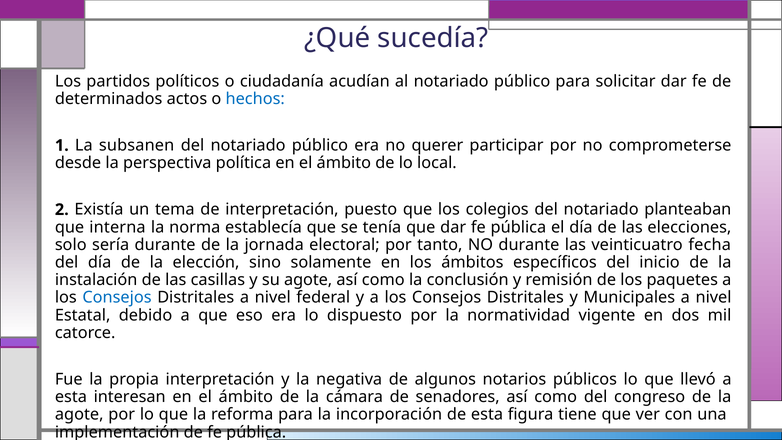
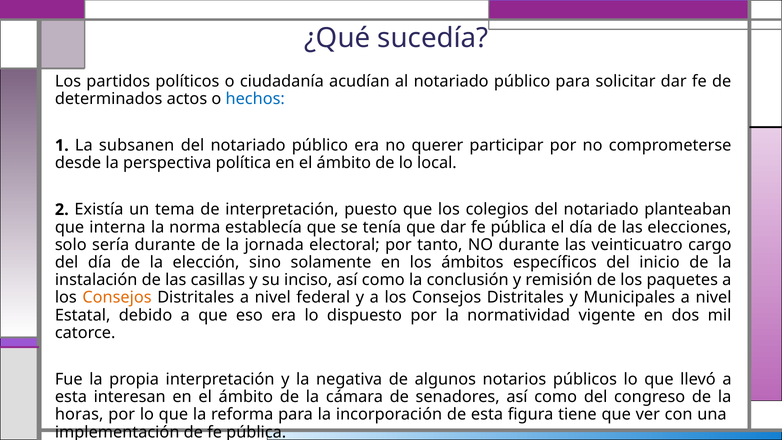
fecha: fecha -> cargo (710, 245)
su agote: agote -> inciso (308, 280)
Consejos colour: blue -> orange (117, 298)
agote: agote -> horas (79, 415)
